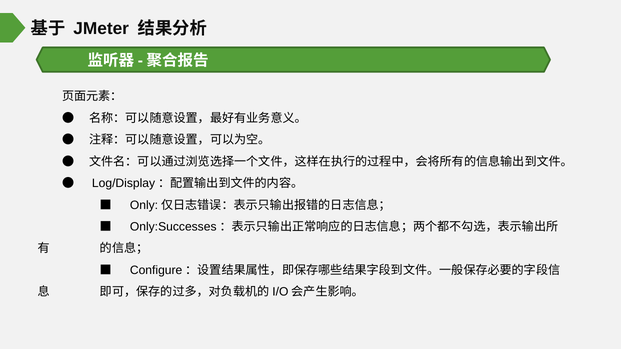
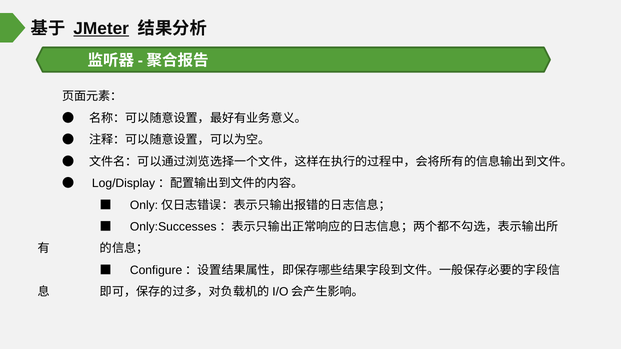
JMeter underline: none -> present (101, 29)
